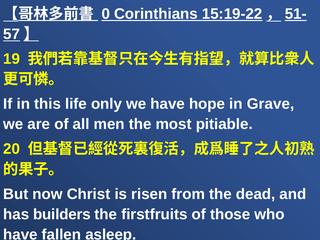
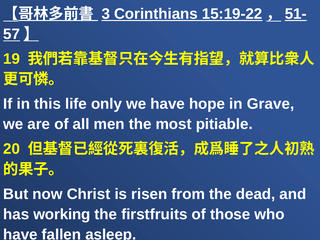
0: 0 -> 3 (106, 14)
builders: builders -> working (62, 214)
